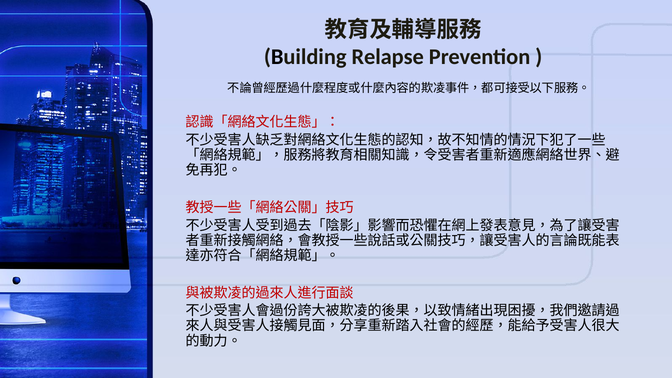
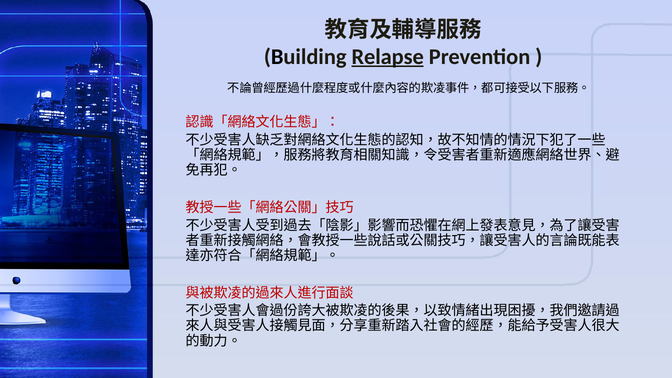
Relapse underline: none -> present (388, 57)
